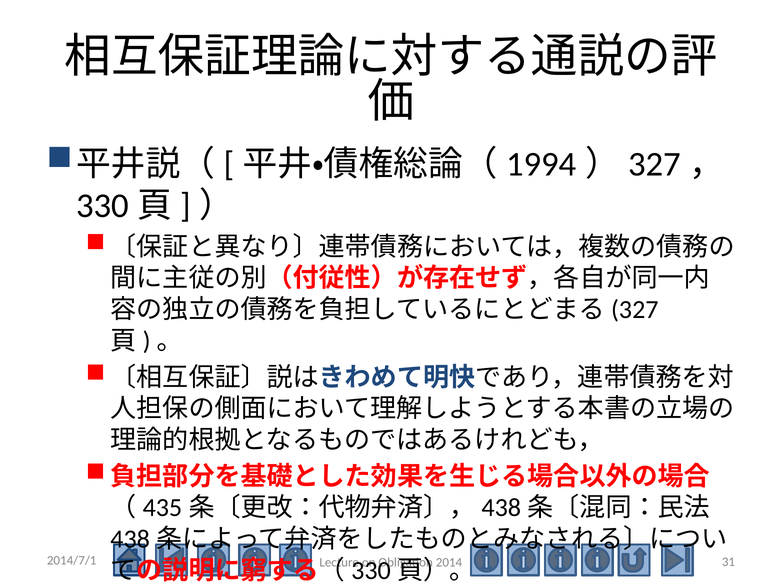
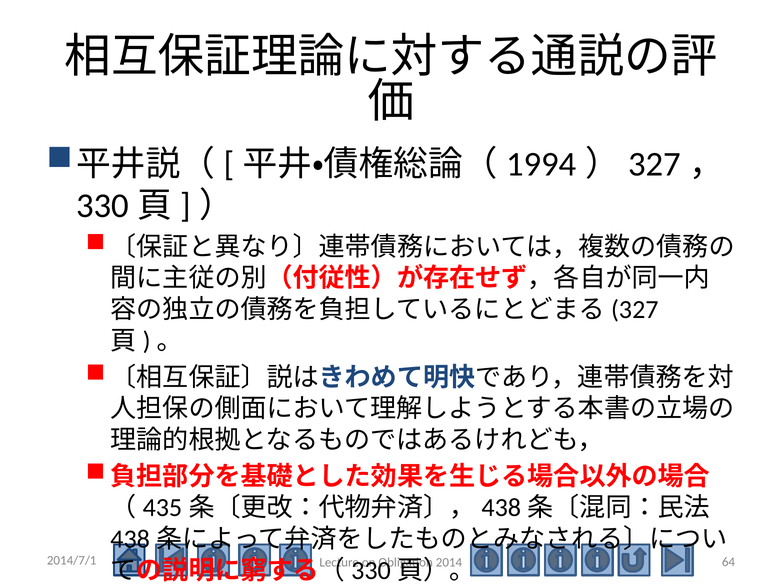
31: 31 -> 64 (728, 562)
